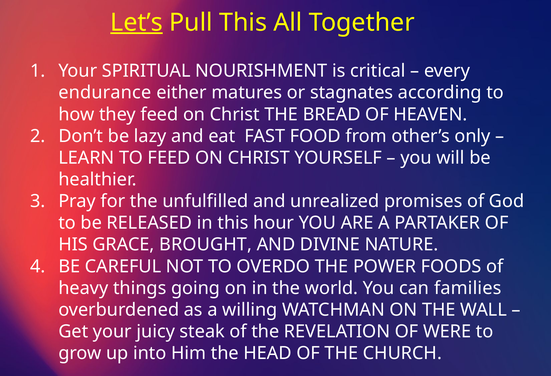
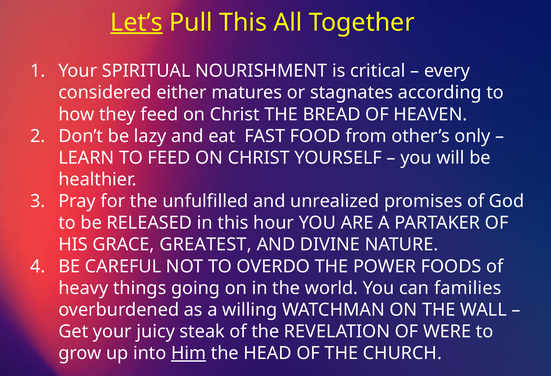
endurance: endurance -> considered (105, 93)
BROUGHT: BROUGHT -> GREATEST (206, 244)
Him underline: none -> present (189, 353)
